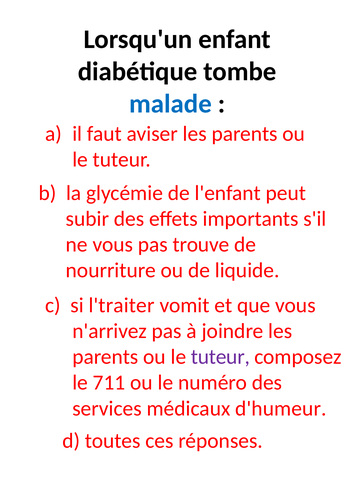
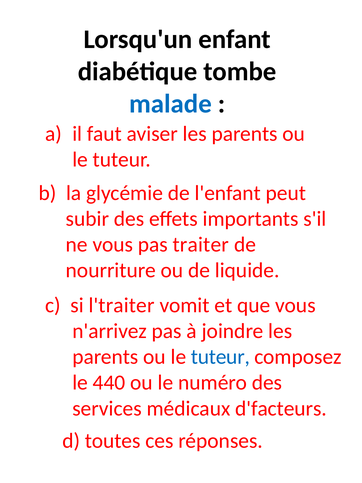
trouve: trouve -> traiter (201, 244)
tuteur colour: purple -> blue (220, 357)
711: 711 -> 440 (109, 382)
d'humeur: d'humeur -> d'facteurs (281, 408)
